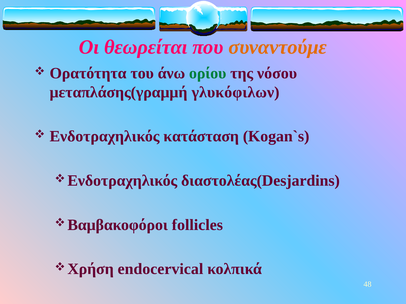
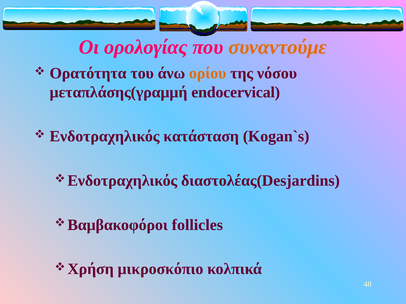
θεωρείται: θεωρείται -> ορολογίας (146, 47)
ορίου colour: green -> orange (208, 73)
γλυκόφιλων: γλυκόφιλων -> endocervical (236, 92)
endocervical: endocervical -> μικροσκόπιο (160, 269)
